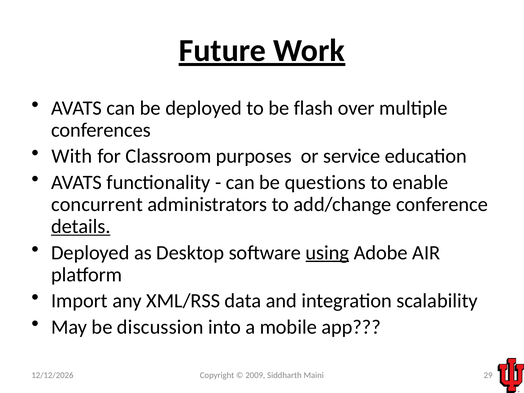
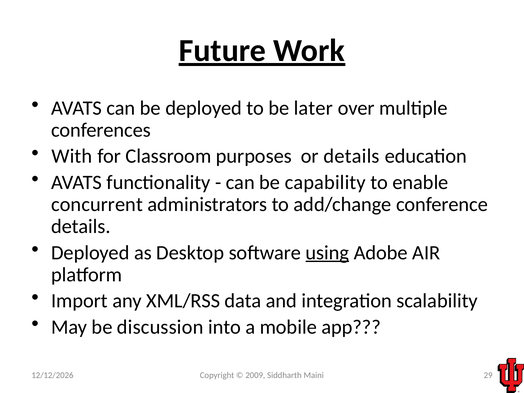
flash: flash -> later (313, 108)
or service: service -> details (352, 156)
questions: questions -> capability (325, 182)
details underline: present -> none (81, 226)
